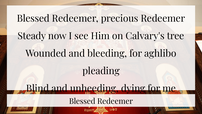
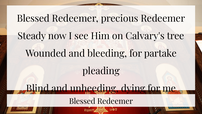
aghlibo: aghlibo -> partake (160, 53)
